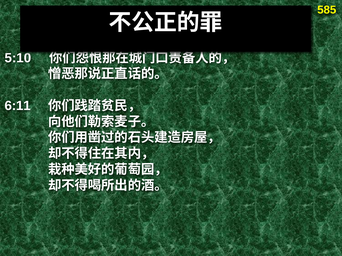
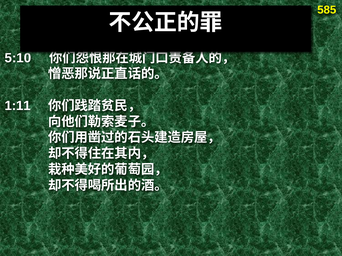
6:11: 6:11 -> 1:11 (18, 106)
